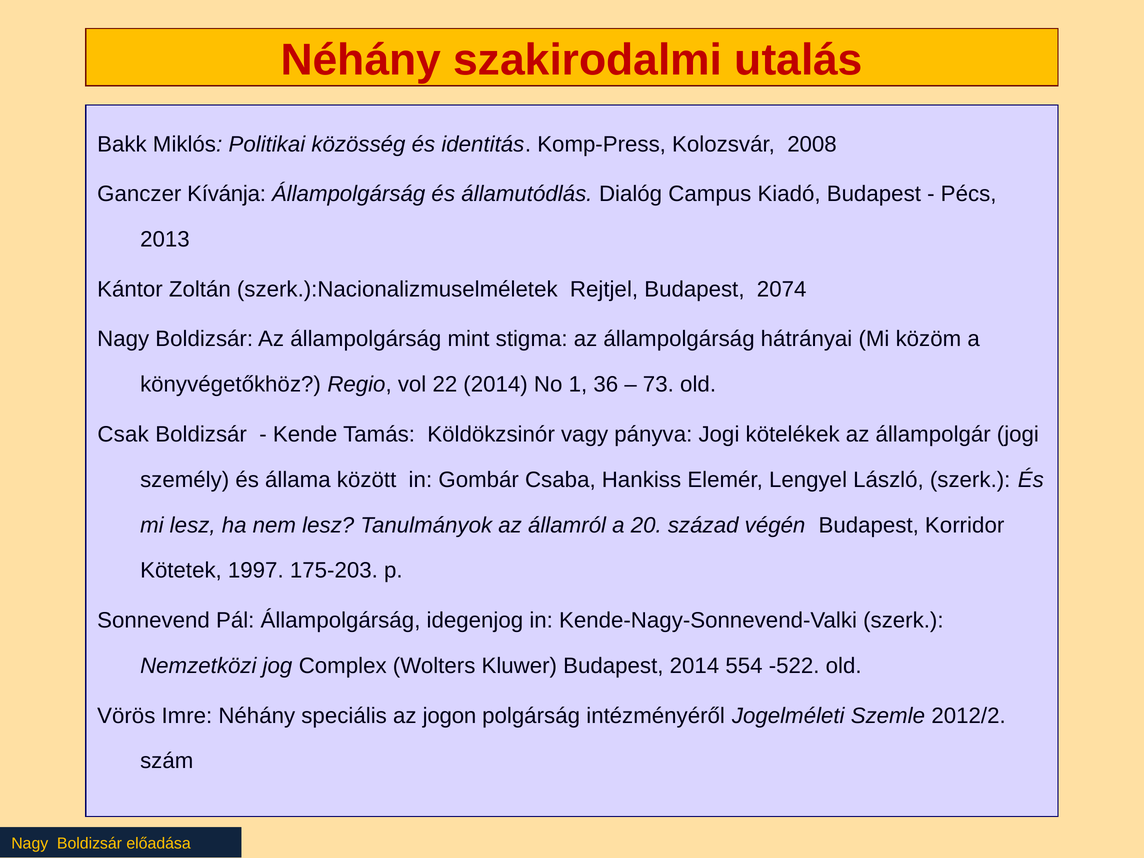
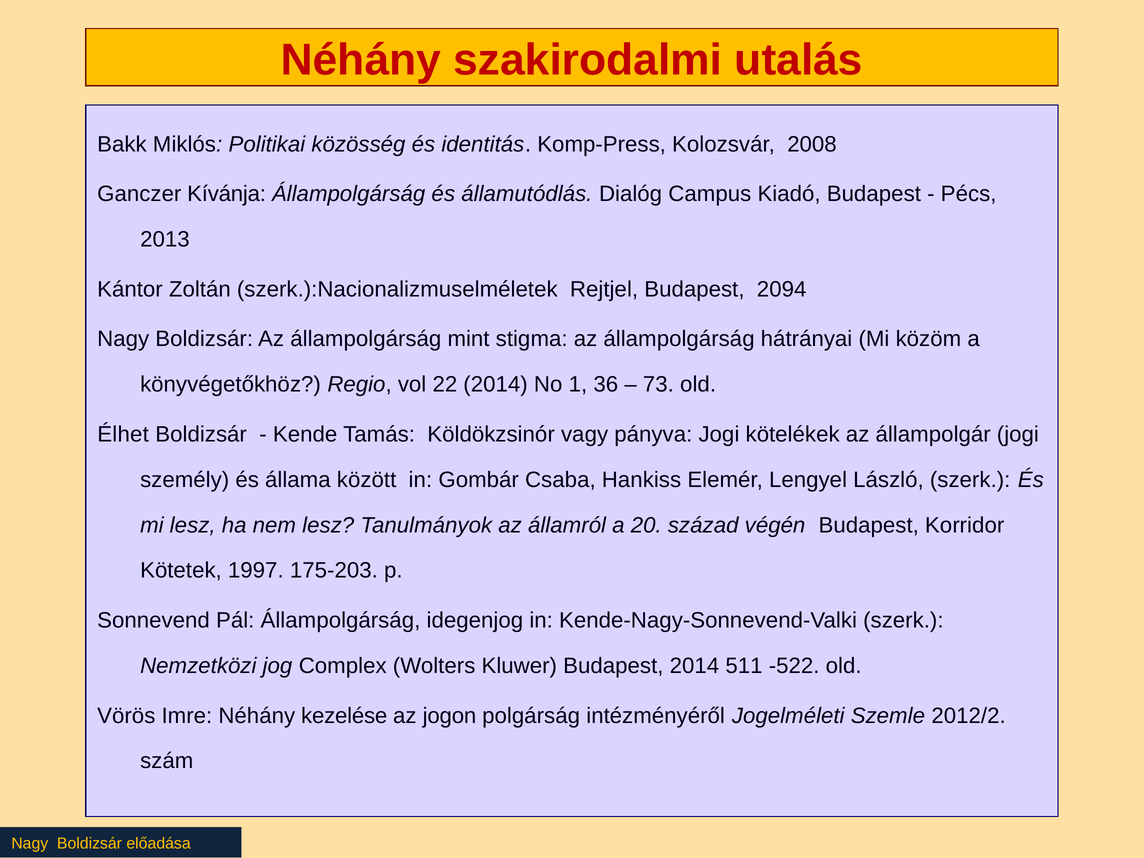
2074: 2074 -> 2094 (782, 289)
Csak: Csak -> Élhet (123, 434)
554: 554 -> 511 (744, 666)
speciális: speciális -> kezelése (344, 716)
